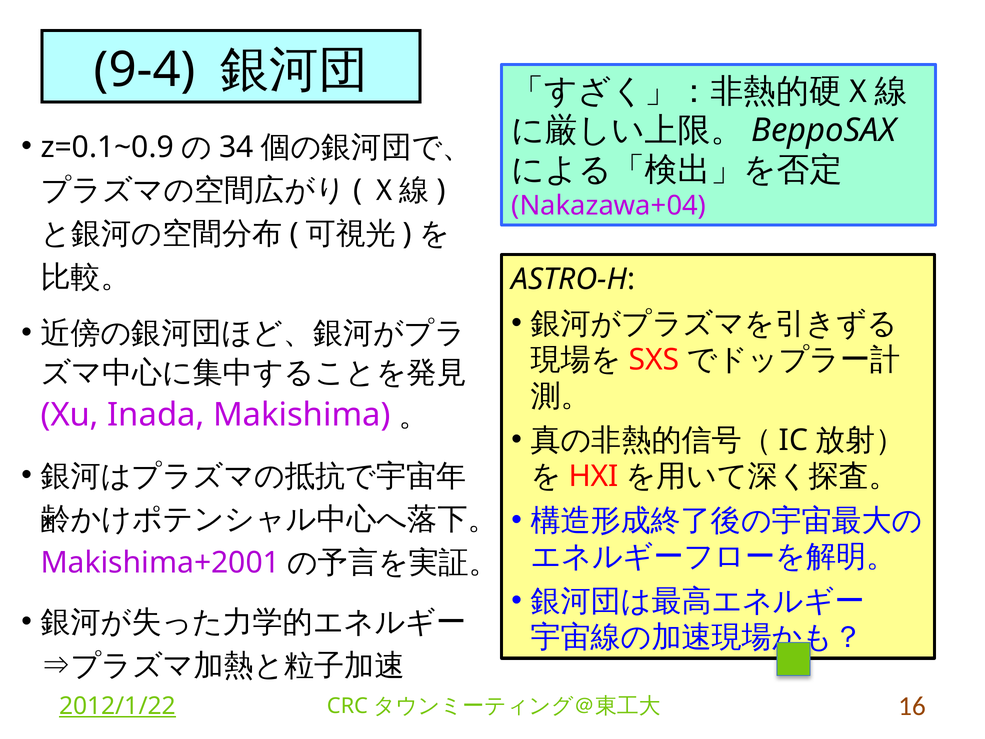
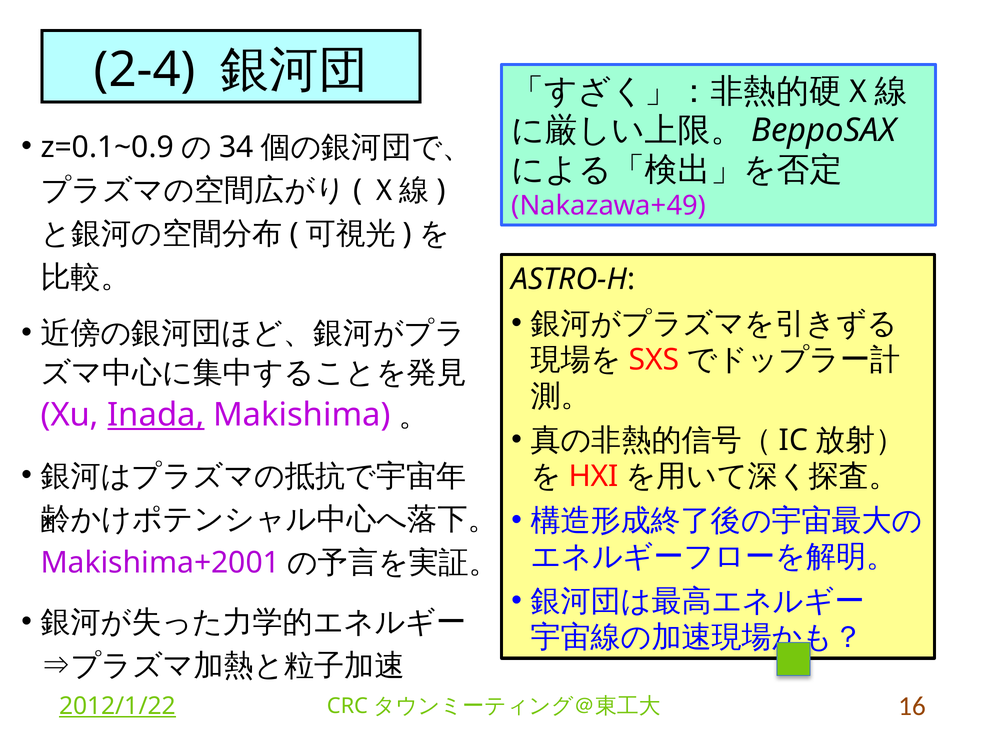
9-4: 9-4 -> 2-4 (145, 70)
Nakazawa+04: Nakazawa+04 -> Nakazawa+49 (609, 206)
Inada underline: none -> present (156, 415)
